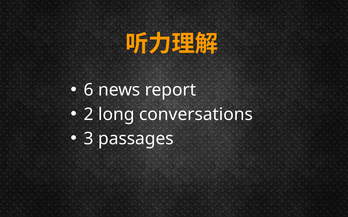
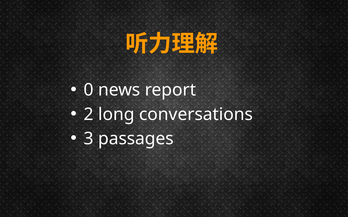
6: 6 -> 0 (89, 90)
